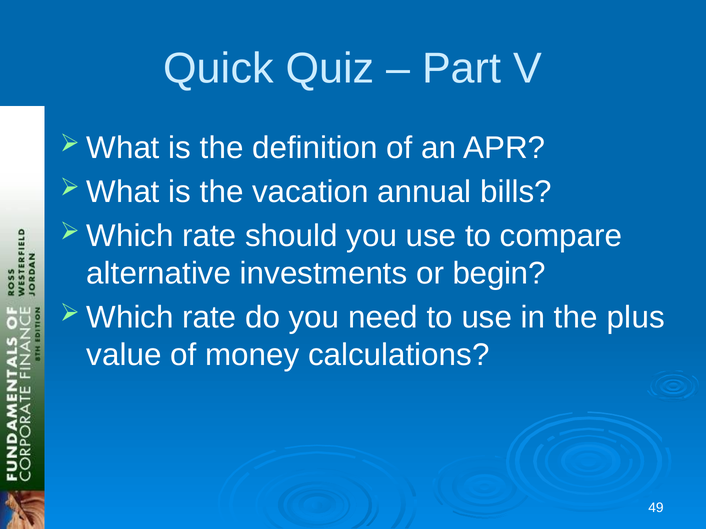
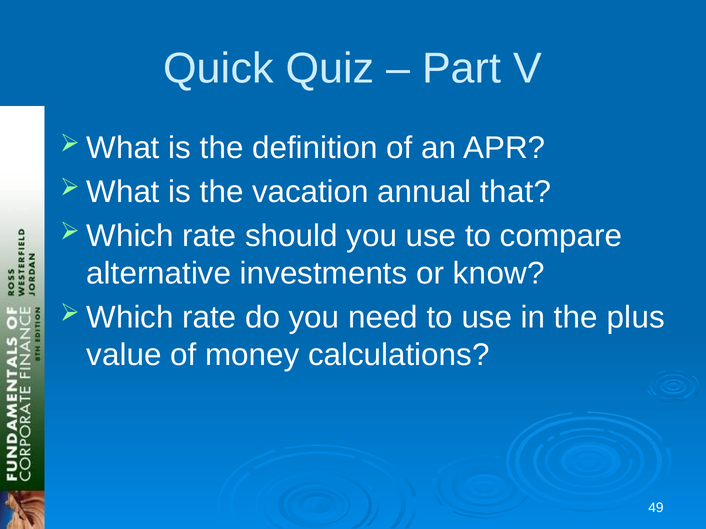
bills: bills -> that (516, 192)
begin: begin -> know (499, 274)
